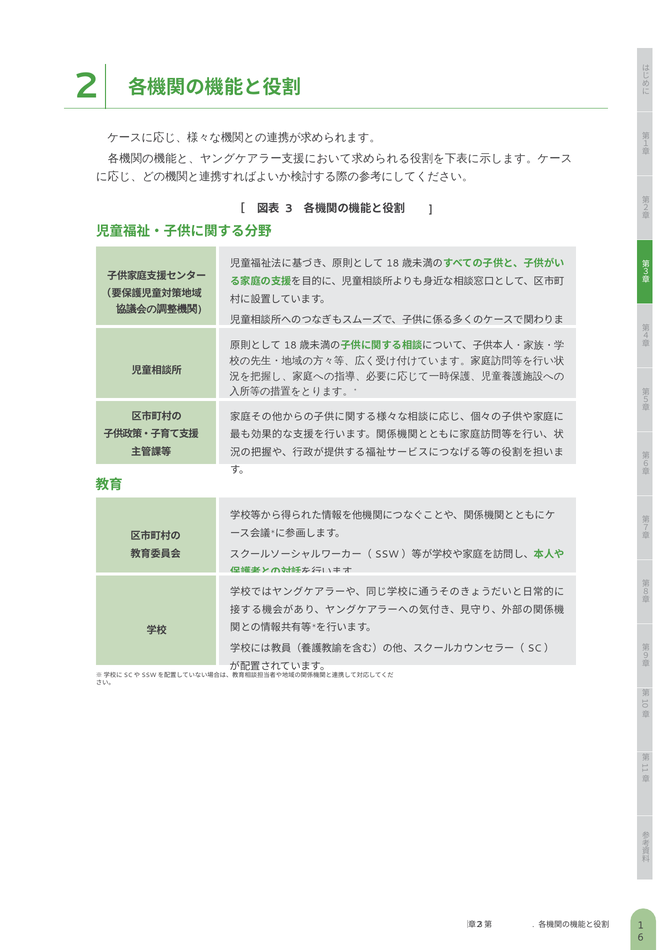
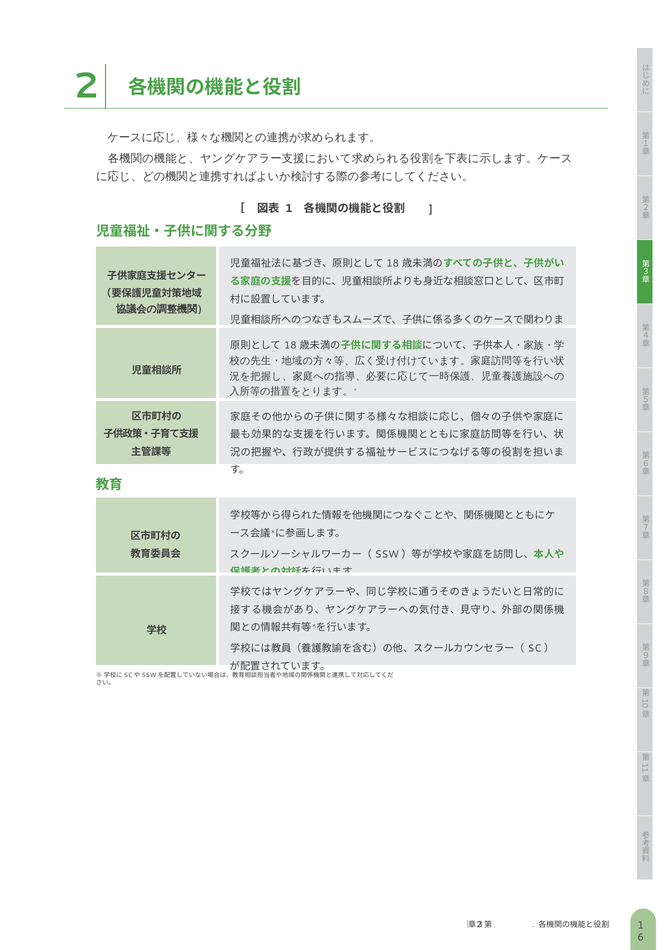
3: 3 -> 1 (289, 209)
